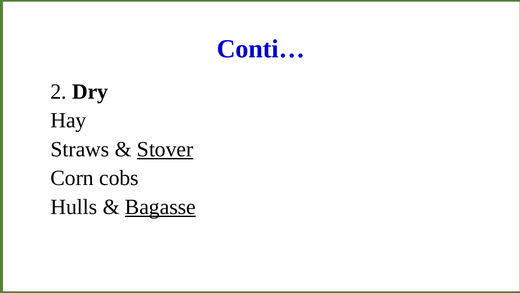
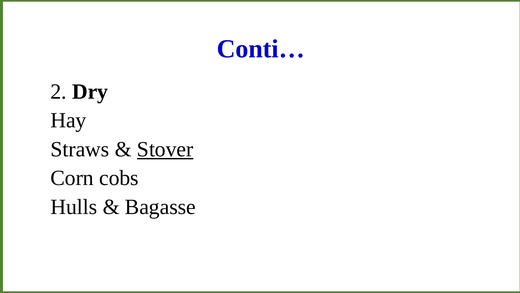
Bagasse underline: present -> none (160, 207)
